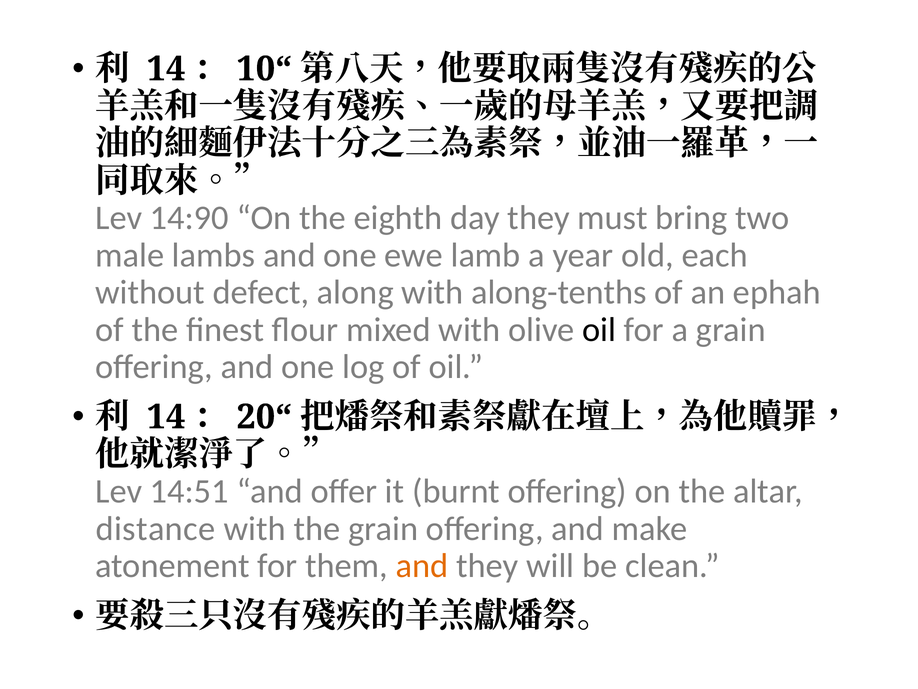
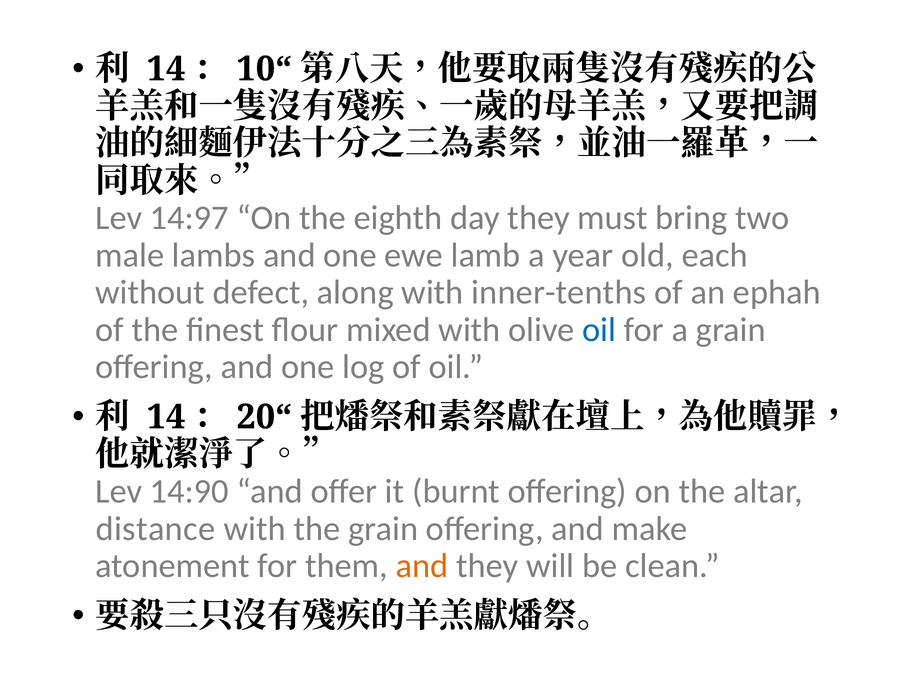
14:90: 14:90 -> 14:97 (189, 218)
along-tenths: along-tenths -> inner-tenths (559, 292)
oil colour: black -> blue (599, 329)
14:51: 14:51 -> 14:90 (189, 491)
